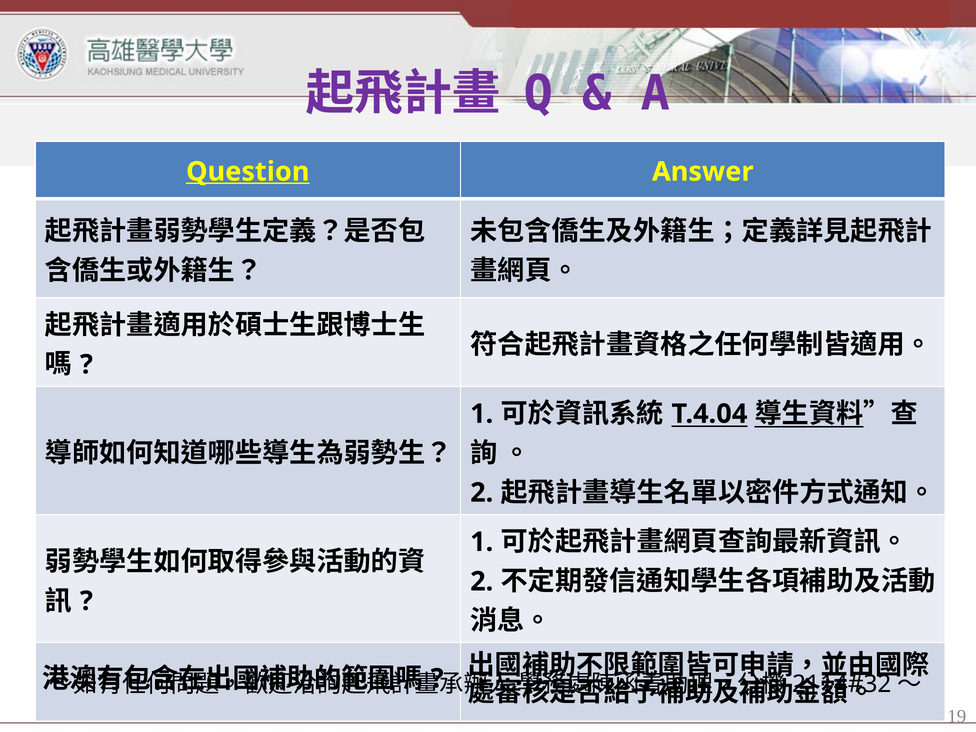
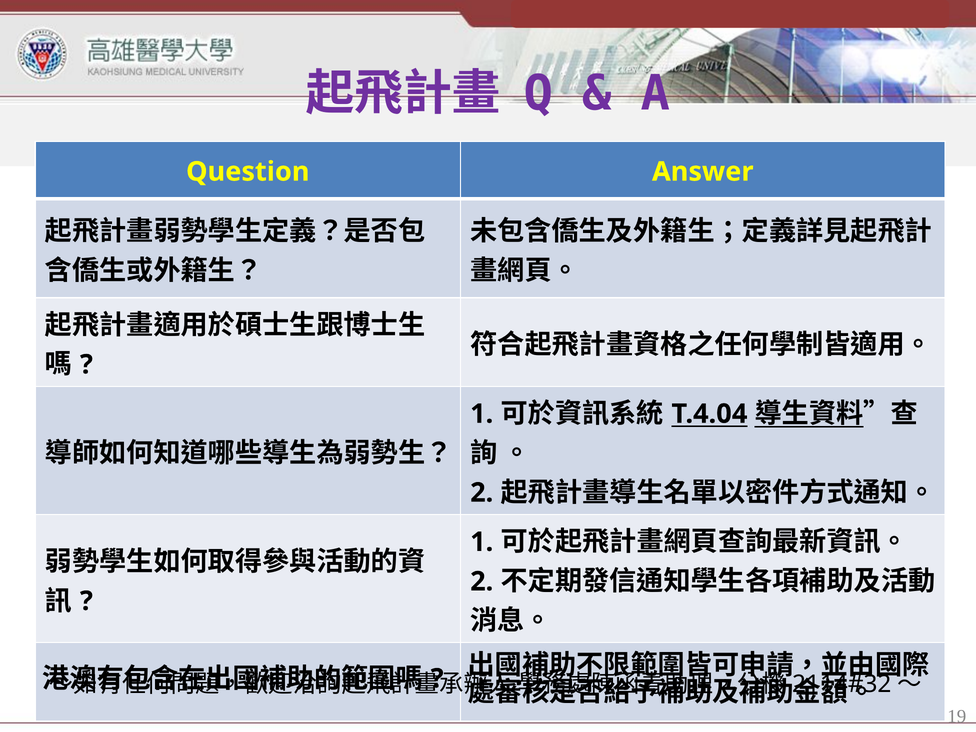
Question underline: present -> none (248, 172)
